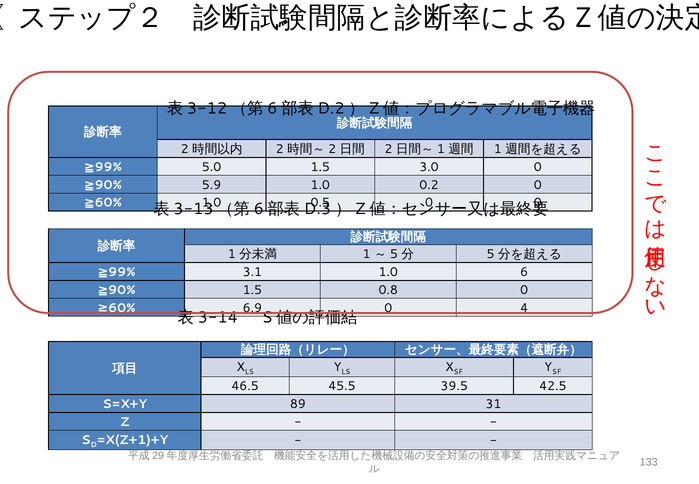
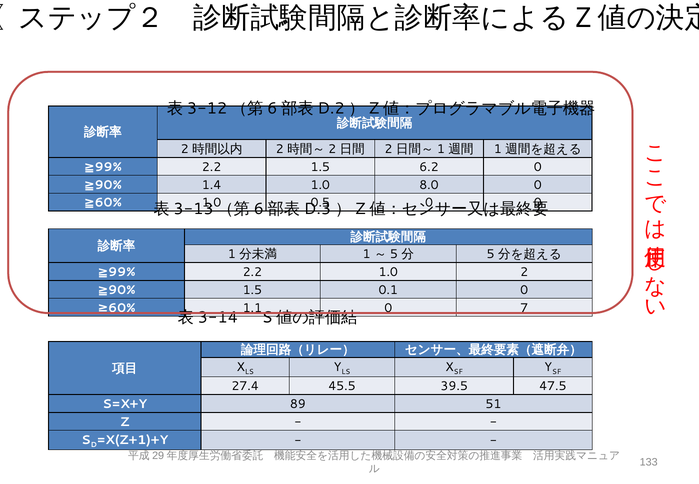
5.0: 5.0 -> 2.2 (212, 167)
3.0: 3.0 -> 6.2 (429, 167)
5.9: 5.9 -> 1.4 (212, 185)
0.2: 0.2 -> 8.0 (429, 185)
3.1: 3.1 -> 2.2 (252, 272)
1.0 6: 6 -> 2 (524, 272)
0.8: 0.8 -> 0.1 (388, 290)
6.9: 6.9 -> 1.1 (252, 308)
4: 4 -> 7 (524, 308)
46.5: 46.5 -> 27.4 (245, 386)
42.5: 42.5 -> 47.5 (553, 386)
31: 31 -> 51 (493, 404)
